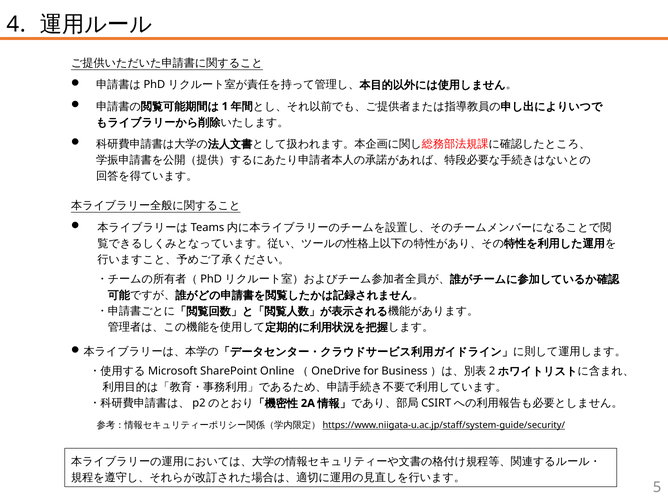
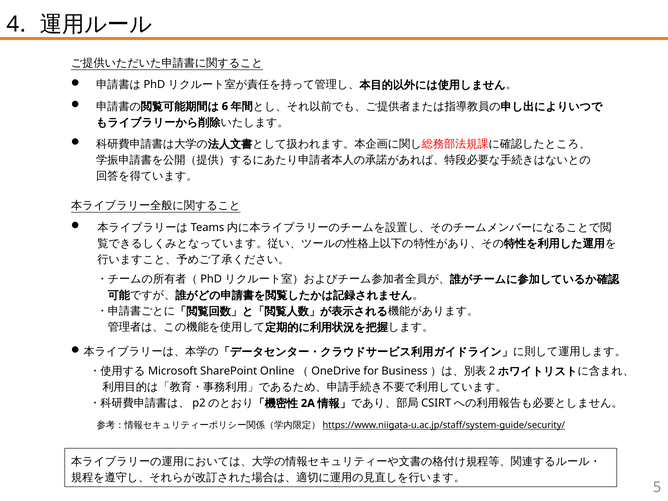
1: 1 -> 6 (225, 106)
